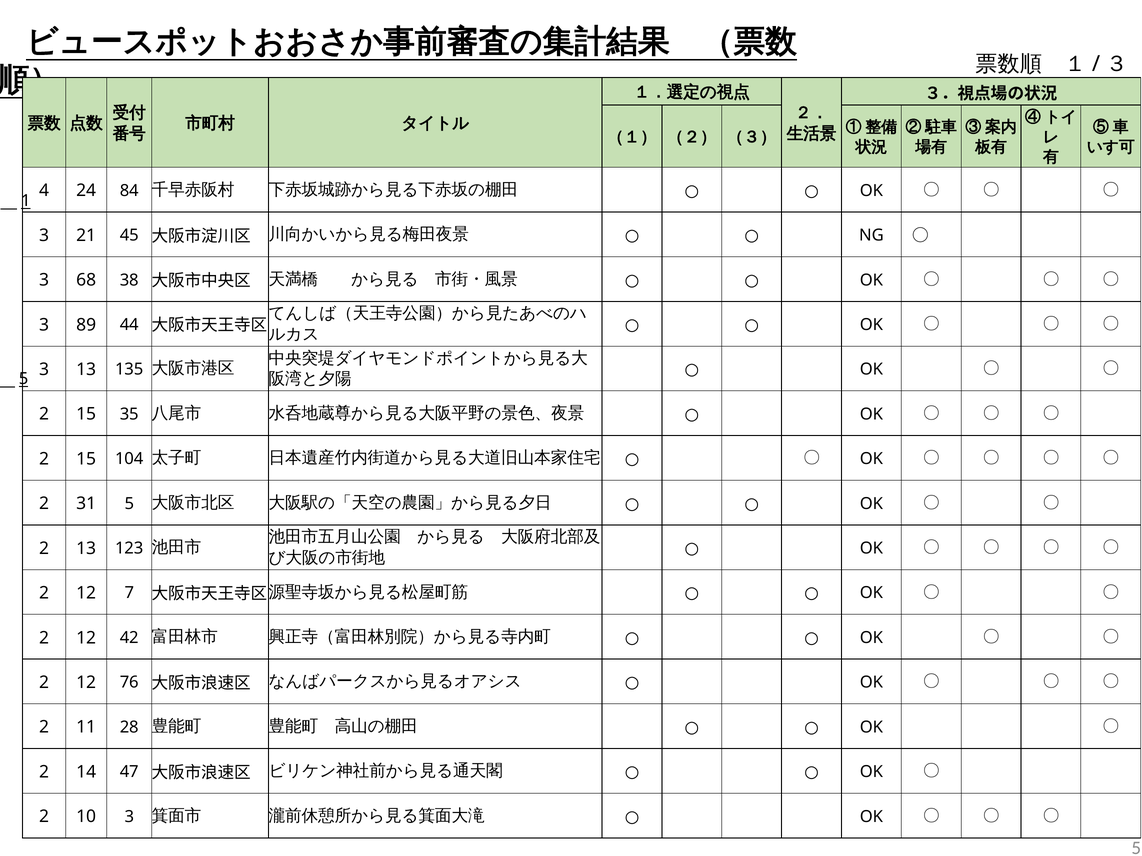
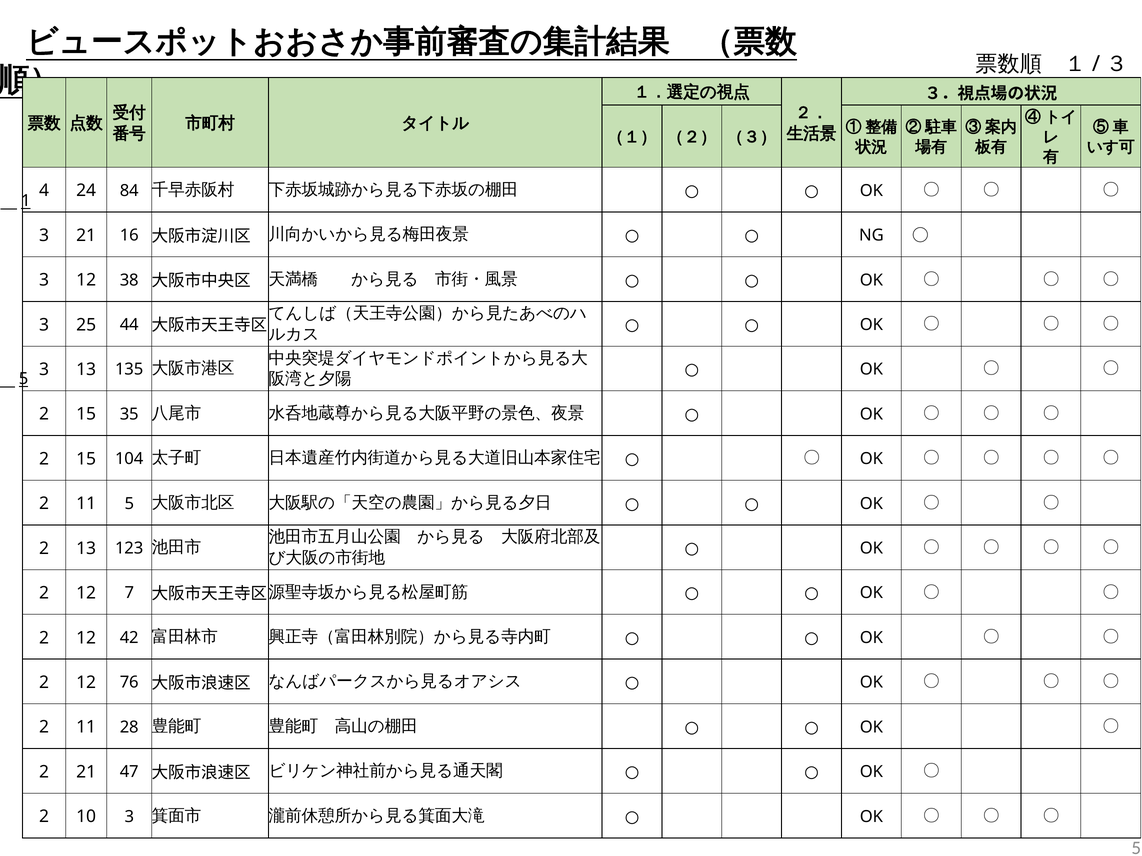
45: 45 -> 16 (129, 235)
3 68: 68 -> 12 (86, 280)
89: 89 -> 25 (86, 325)
31: 31 -> 11 (86, 504)
2 14: 14 -> 21 (86, 772)
